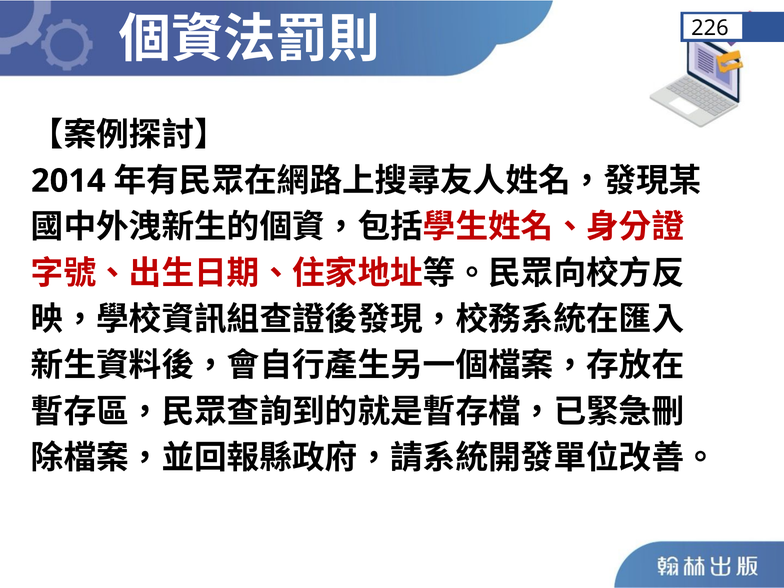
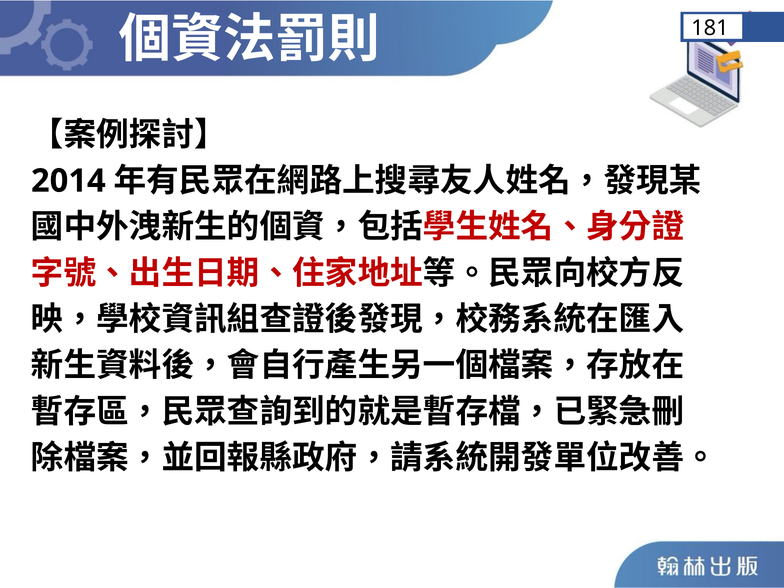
226: 226 -> 181 (710, 28)
